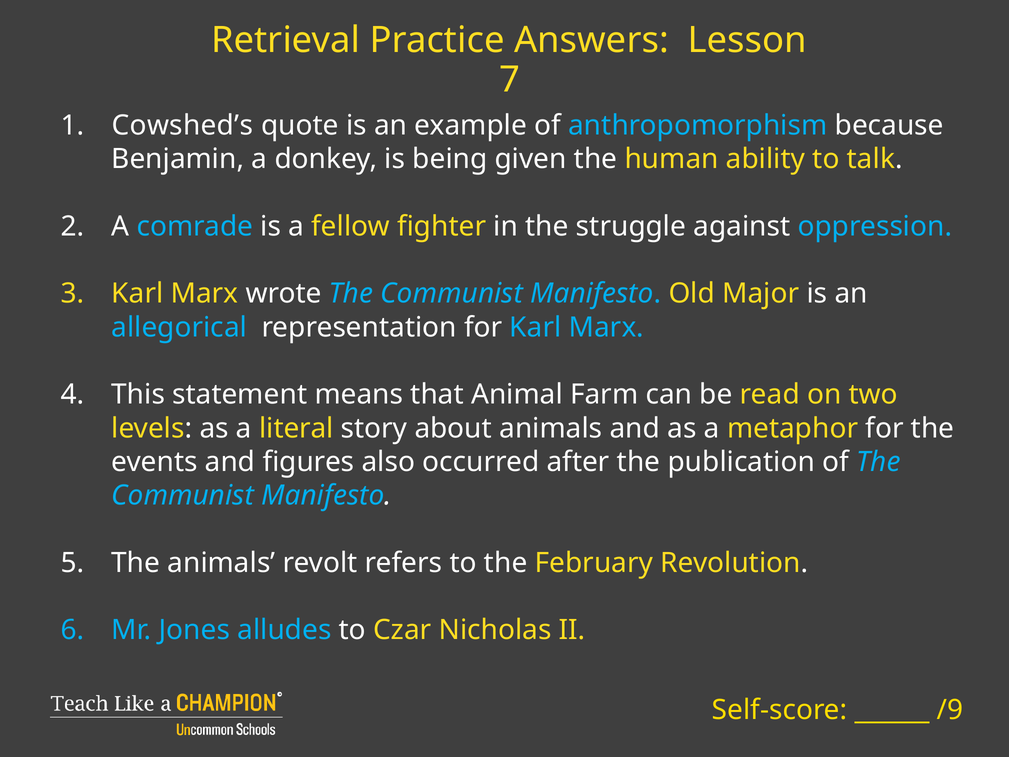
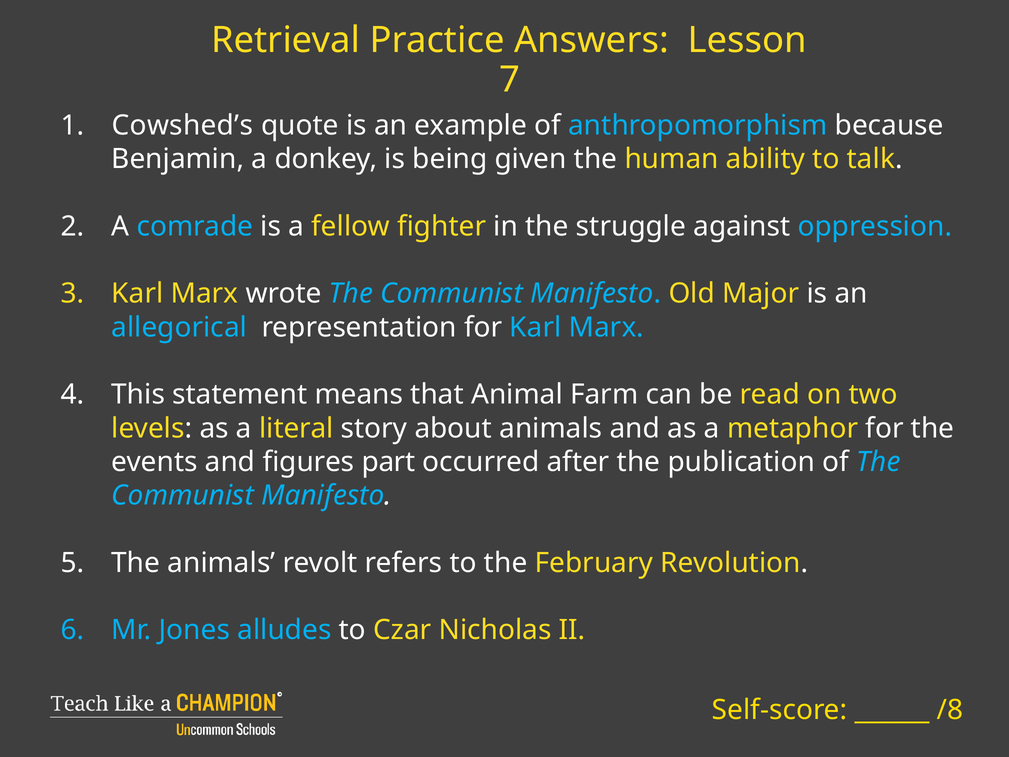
also: also -> part (388, 462)
/9: /9 -> /8 (950, 710)
